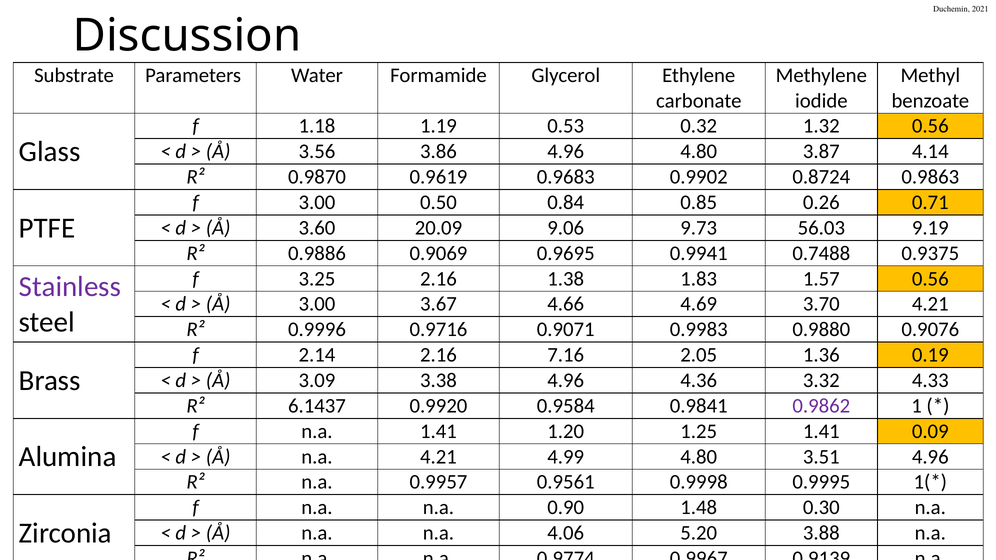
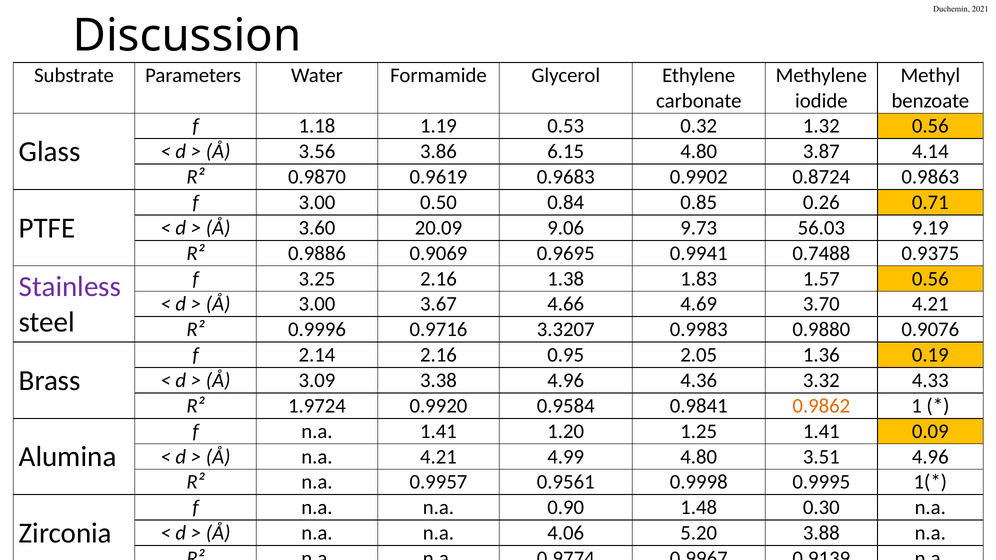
3.86 4.96: 4.96 -> 6.15 (566, 152)
0.9071: 0.9071 -> 3.3207 (566, 330)
7.16: 7.16 -> 0.95 (566, 355)
6.1437: 6.1437 -> 1.9724 (317, 406)
0.9862 colour: purple -> orange (821, 406)
